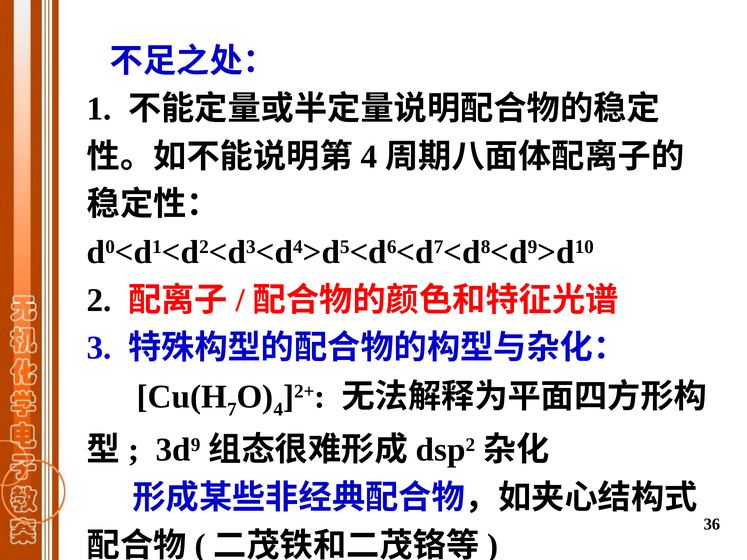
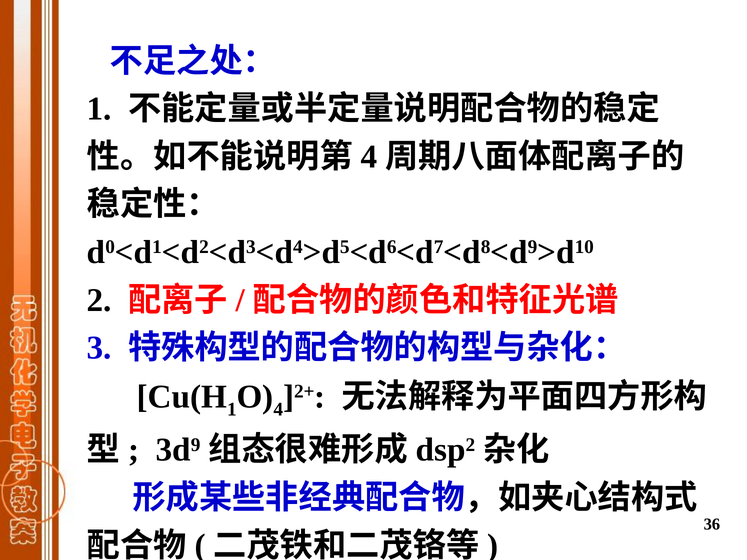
7: 7 -> 1 (232, 410)
